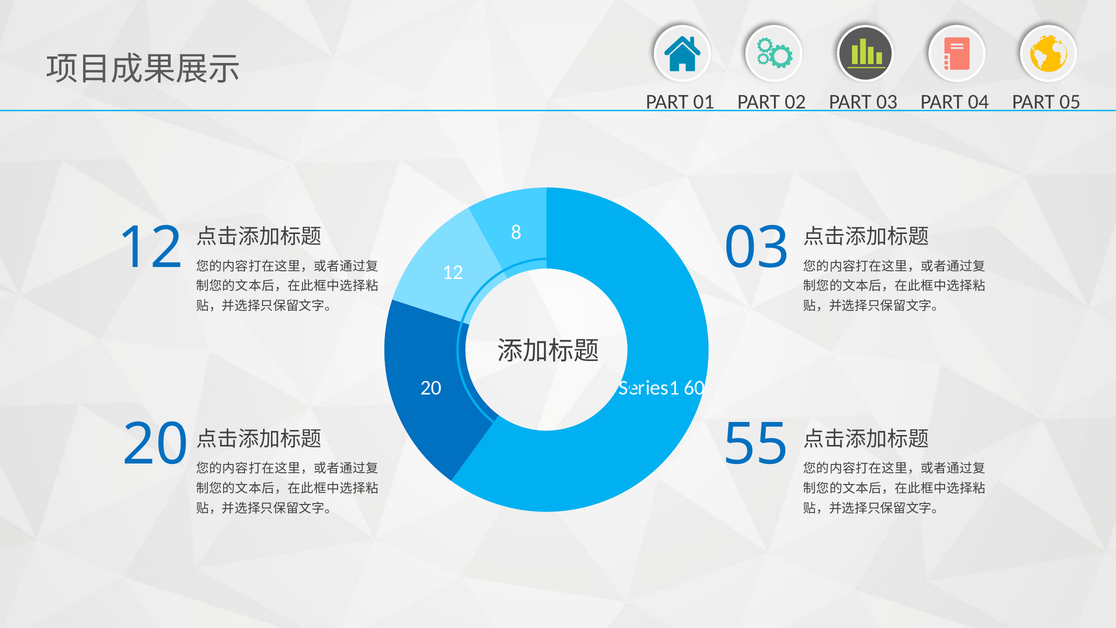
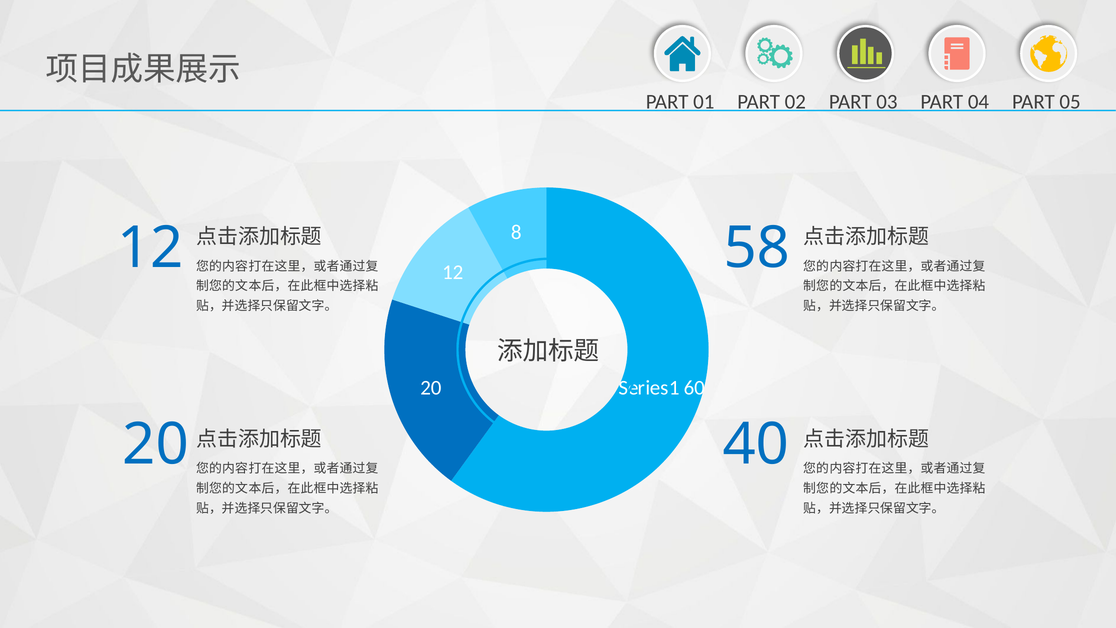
12 03: 03 -> 58 (757, 248)
55: 55 -> 40 (756, 444)
